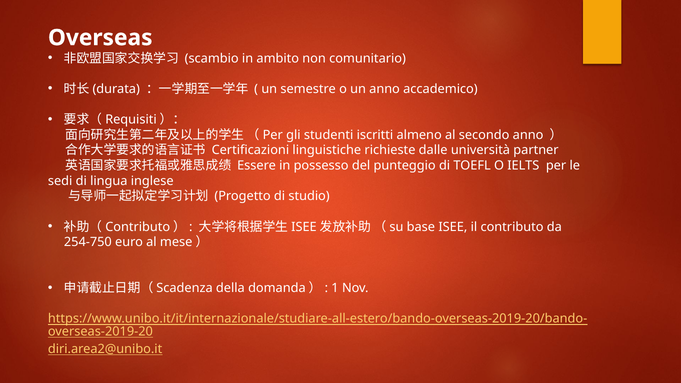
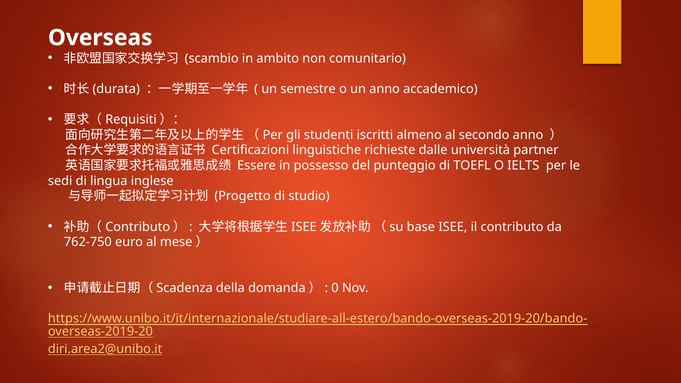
254-750: 254-750 -> 762-750 (88, 242)
1: 1 -> 0 (335, 288)
